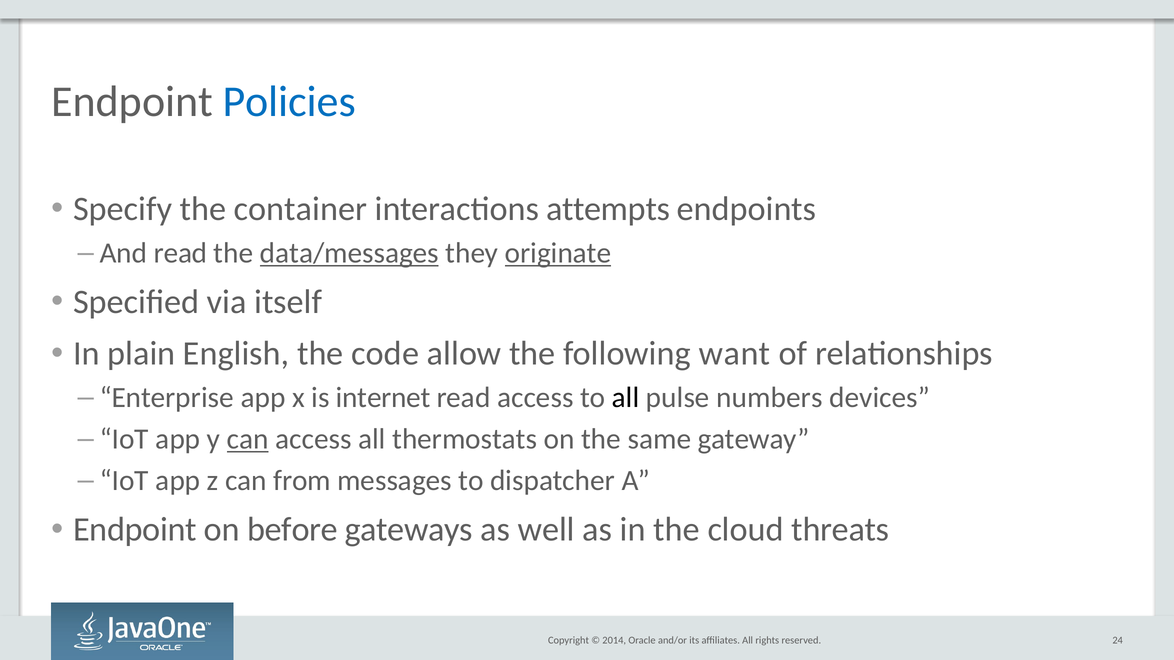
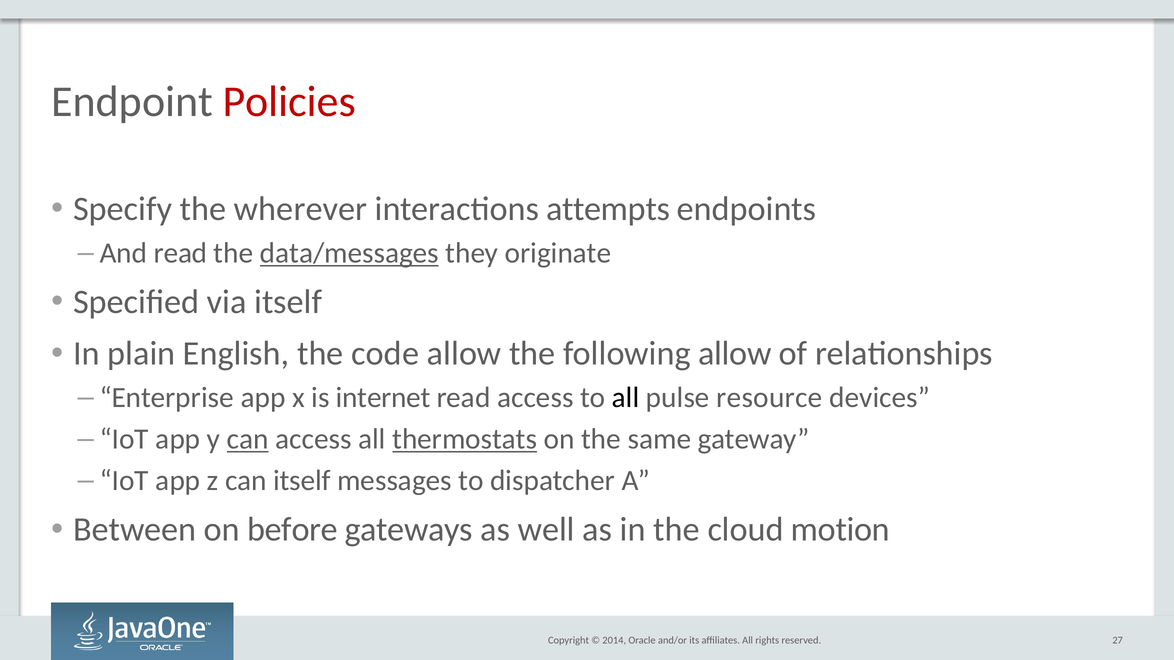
Policies colour: blue -> red (289, 102)
container: container -> wherever (301, 209)
originate underline: present -> none (558, 253)
following want: want -> allow (735, 354)
numbers: numbers -> resource (769, 398)
thermostats underline: none -> present (465, 440)
can from: from -> itself (302, 481)
Endpoint: Endpoint -> Between (135, 530)
threats: threats -> motion (840, 530)
24: 24 -> 27 (1118, 641)
